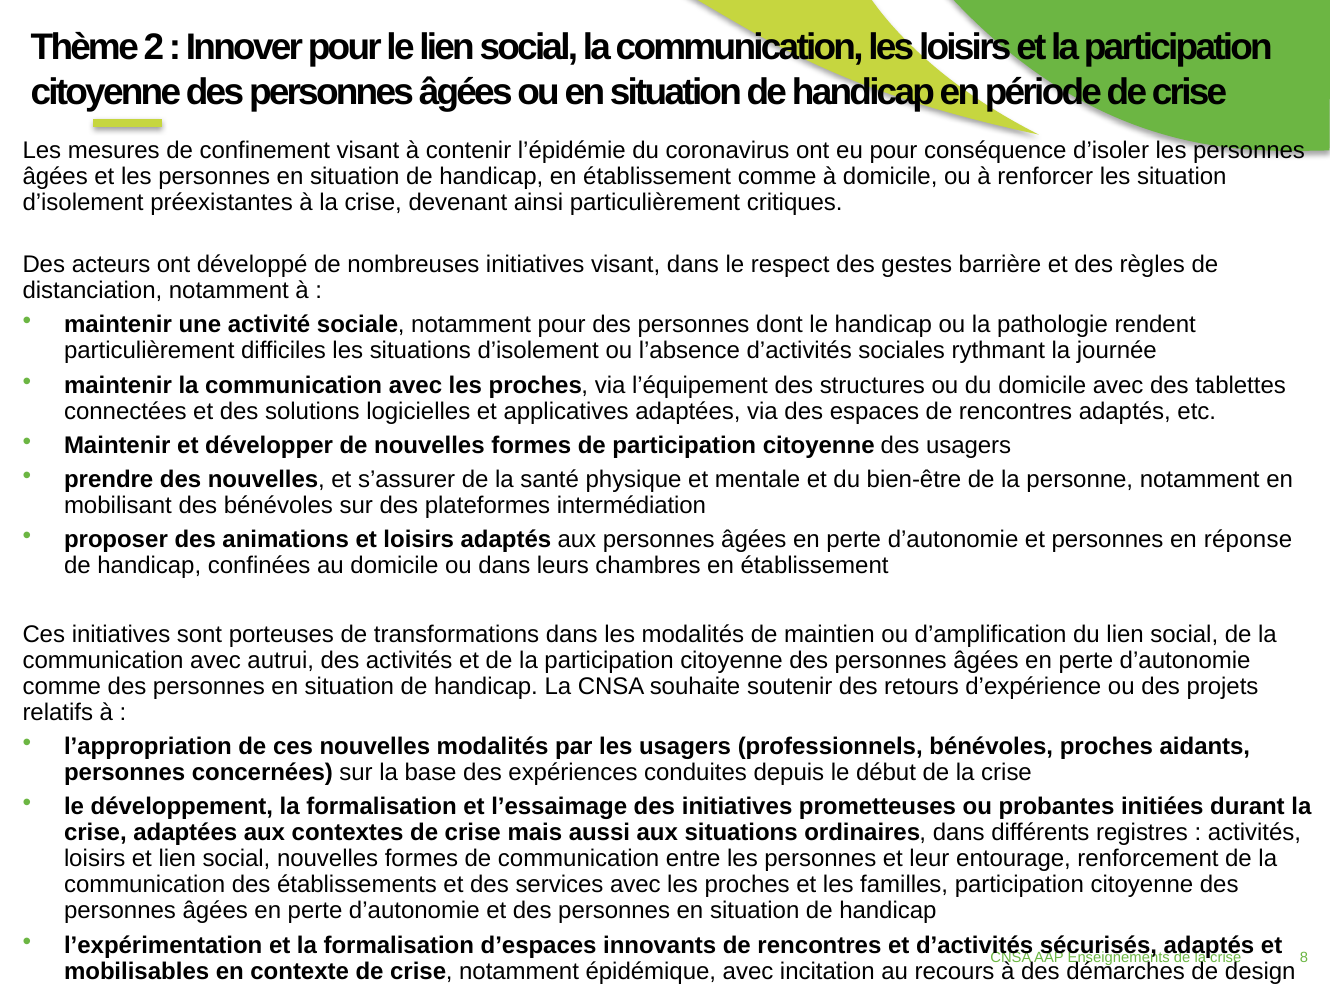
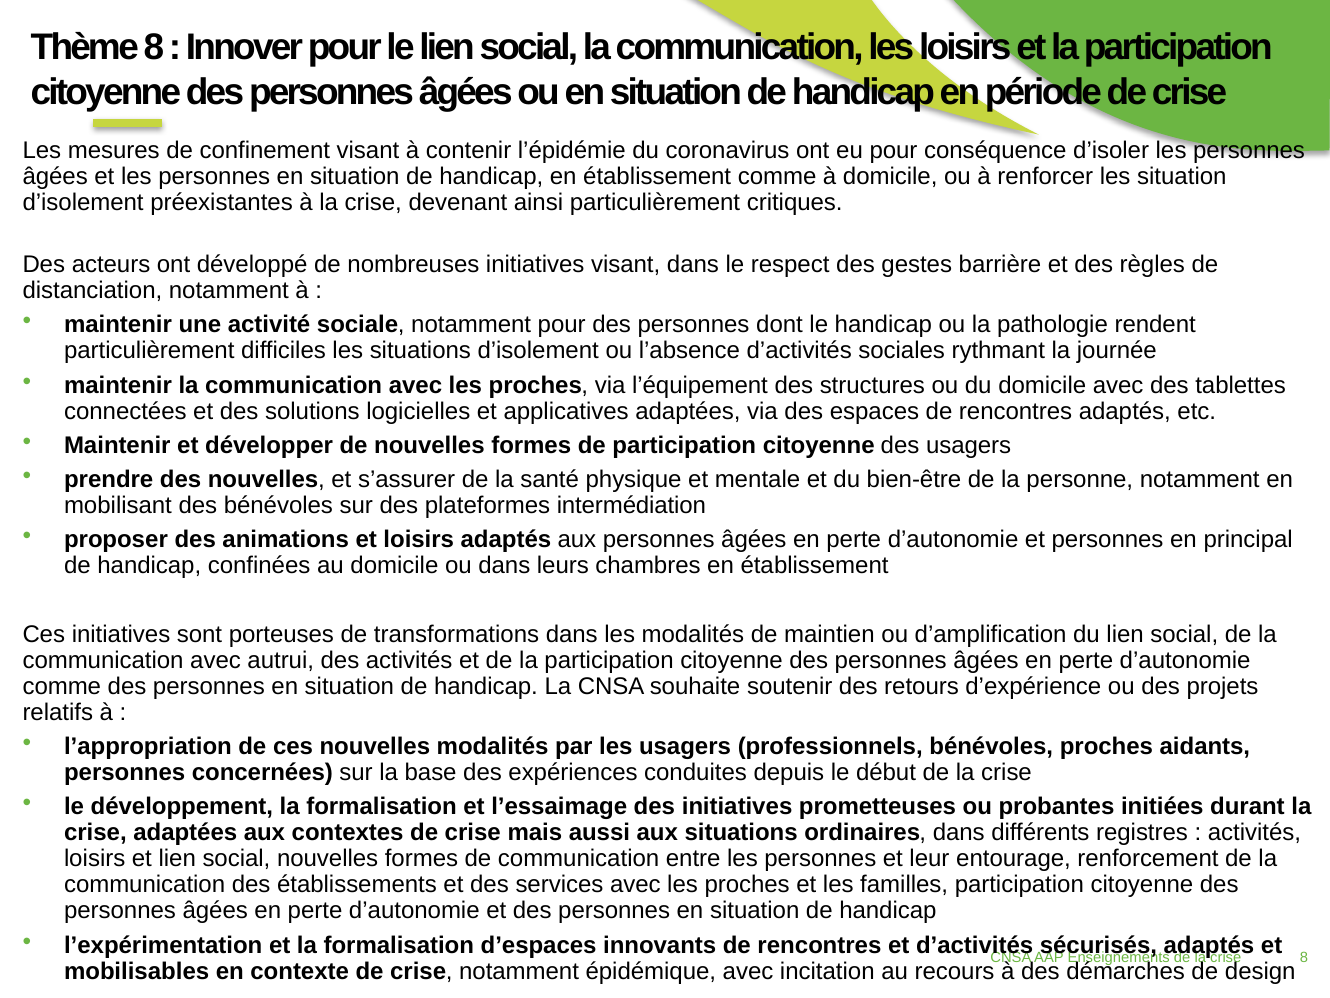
Thème 2: 2 -> 8 (154, 48)
réponse: réponse -> principal (1248, 540)
